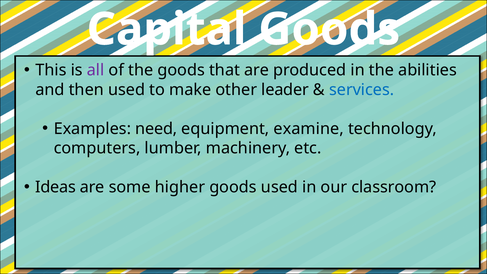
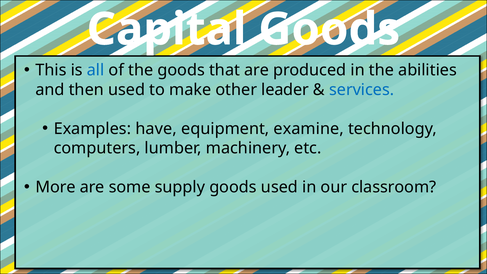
all colour: purple -> blue (96, 70)
need: need -> have (156, 129)
Ideas: Ideas -> More (56, 187)
higher: higher -> supply (180, 187)
